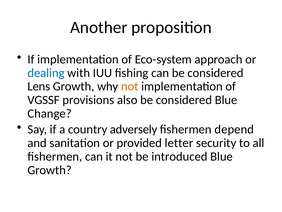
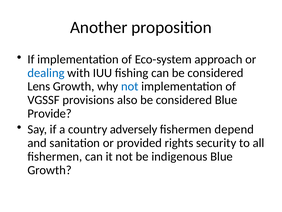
not colour: orange -> blue (130, 86)
Change: Change -> Provide (50, 113)
letter: letter -> rights (179, 143)
introduced: introduced -> indigenous (179, 156)
